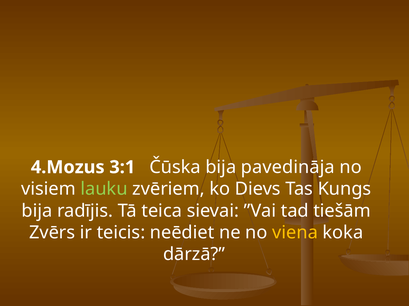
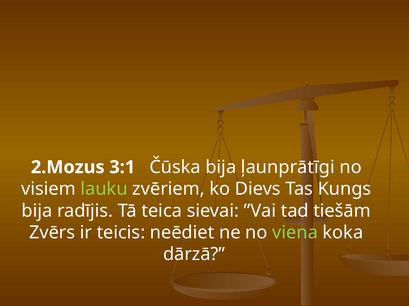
4.Mozus: 4.Mozus -> 2.Mozus (68, 168)
pavedināja: pavedināja -> ļaunprātīgi (288, 168)
viena colour: yellow -> light green (295, 233)
